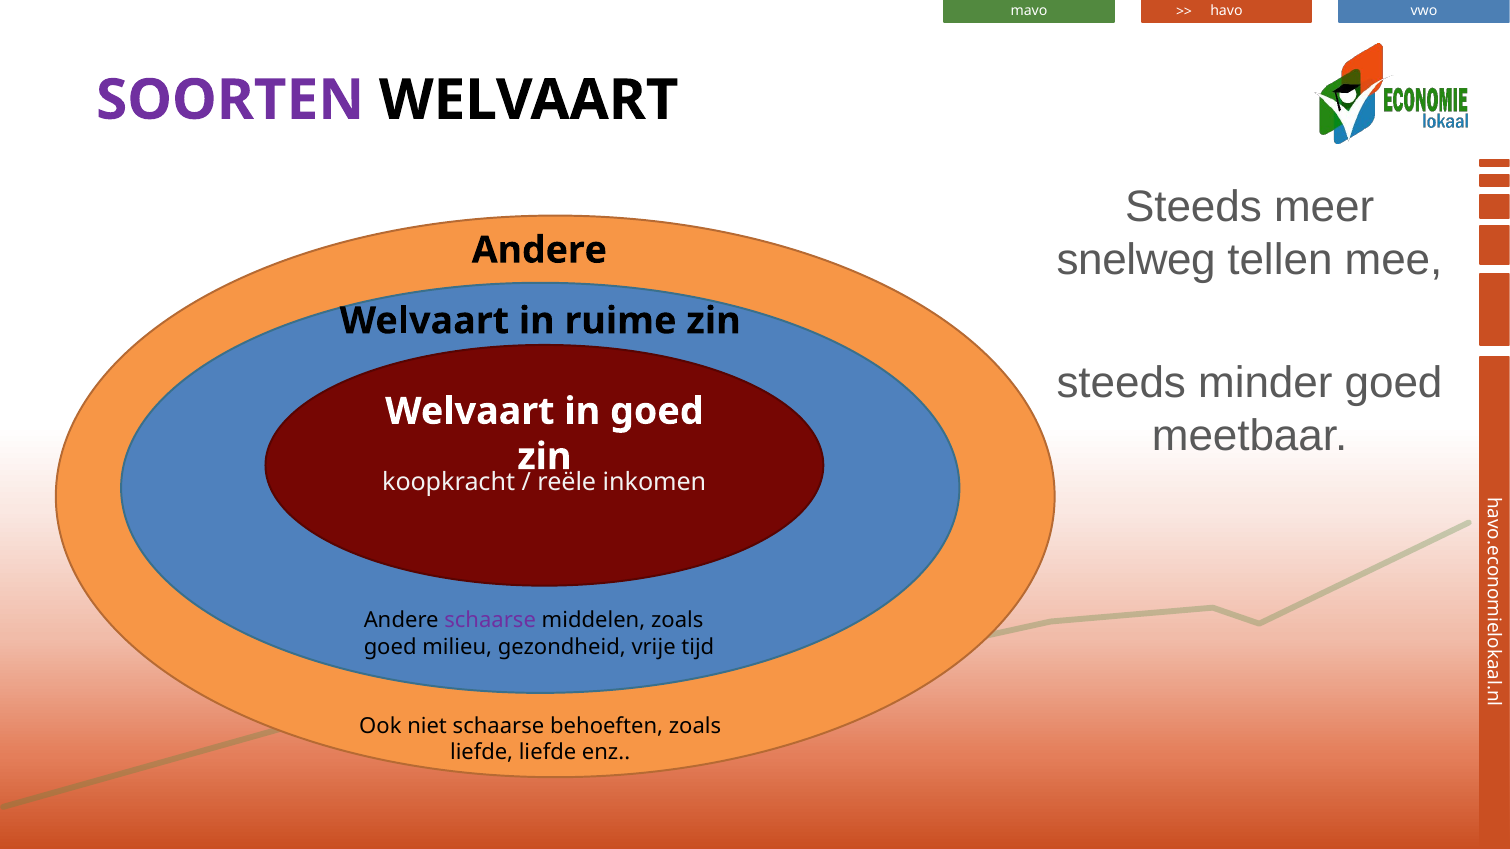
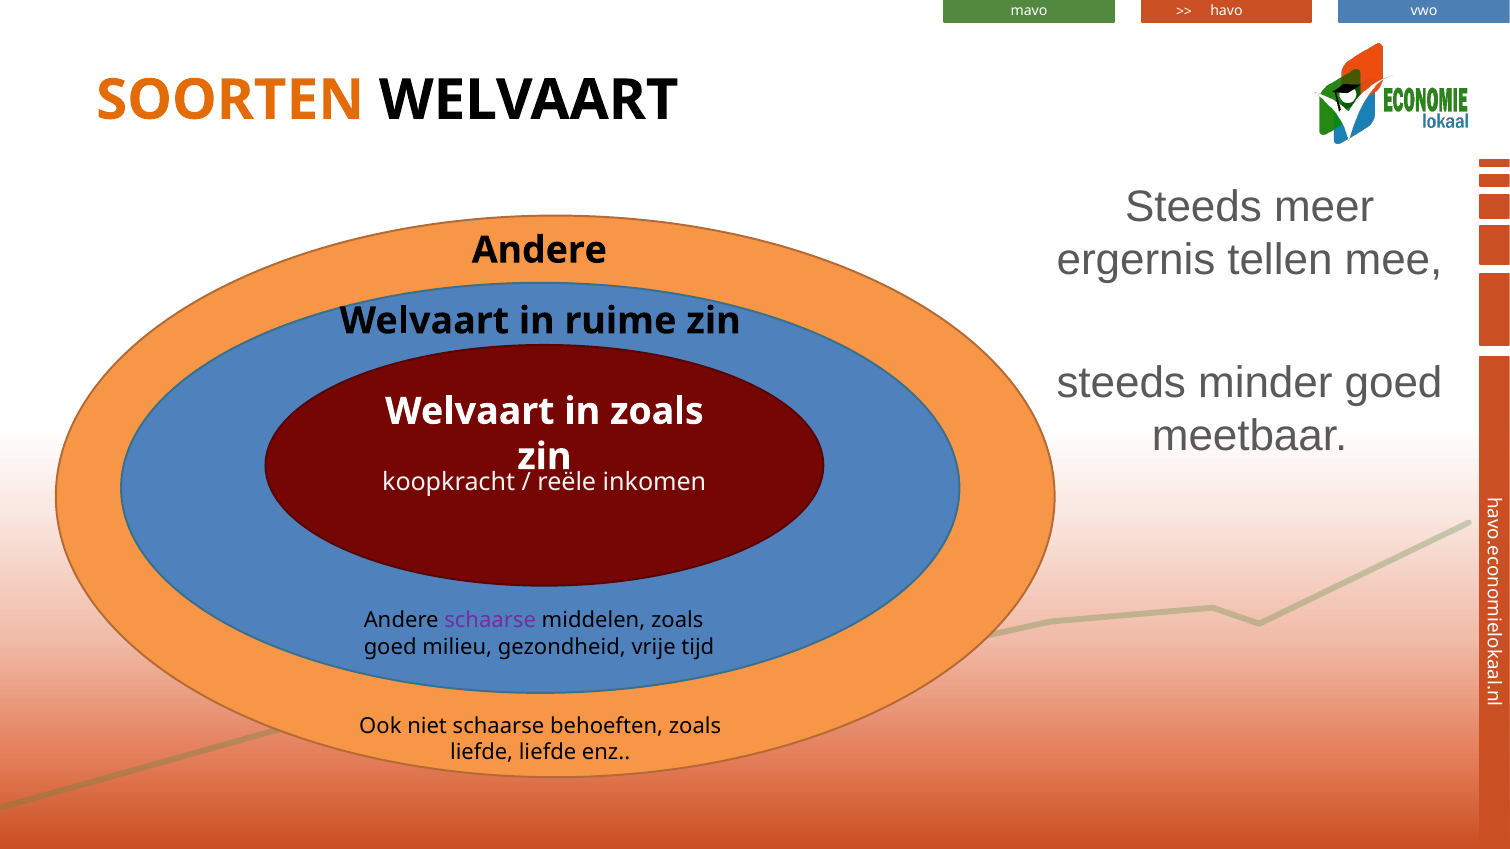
SOORTEN colour: purple -> orange (230, 100)
snelweg: snelweg -> ergernis (1136, 260)
in goed: goed -> zoals (657, 412)
